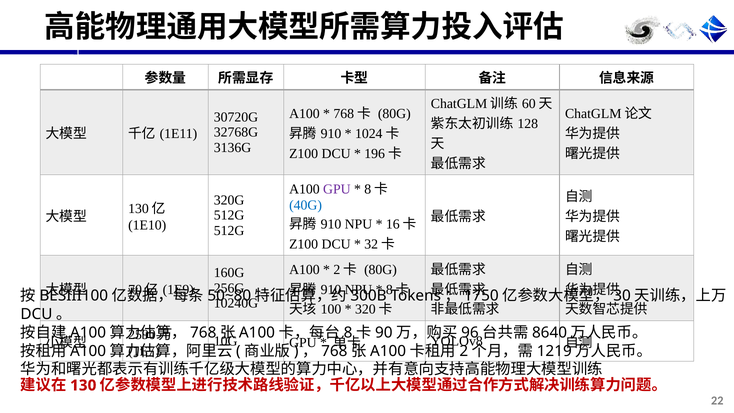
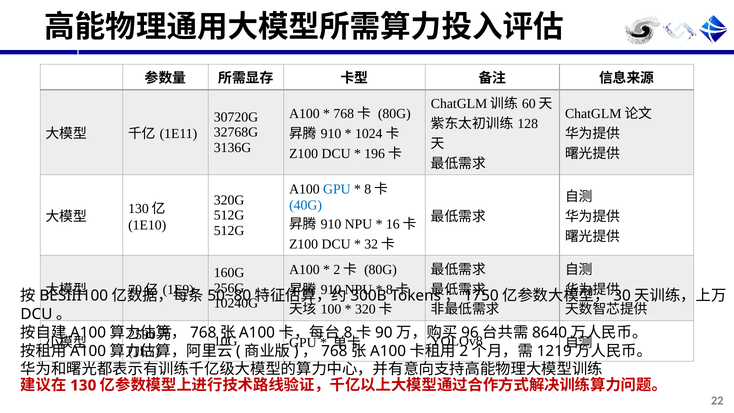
GPU colour: purple -> blue (337, 189)
